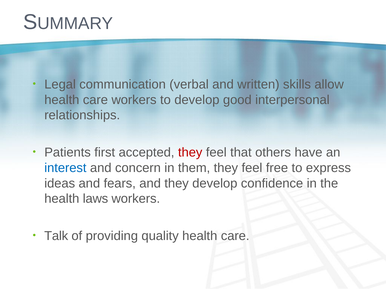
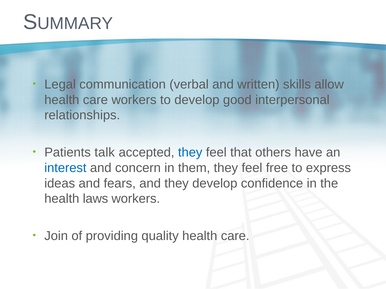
first: first -> talk (105, 153)
they colour: red -> blue (190, 153)
Talk: Talk -> Join (56, 236)
